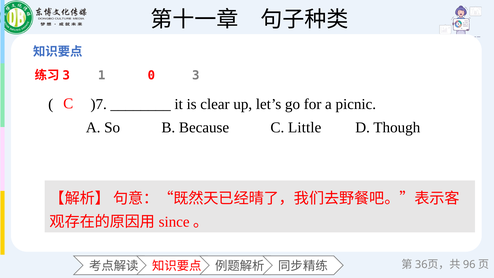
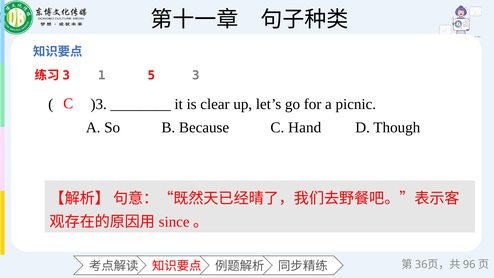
0: 0 -> 5 (151, 75)
)7: )7 -> )3 (99, 104)
Little: Little -> Hand (305, 128)
